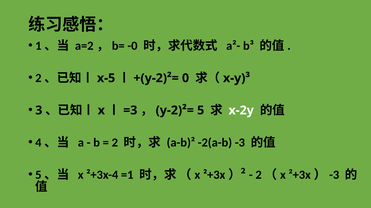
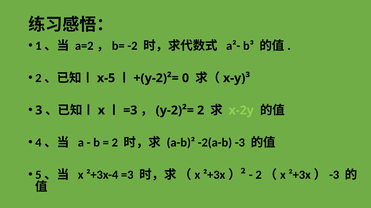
-0: -0 -> -2 (132, 46)
5: 5 -> 2 (201, 111)
x-2y colour: white -> light green (241, 111)
²+3x-4 =1: =1 -> =3 (127, 175)
